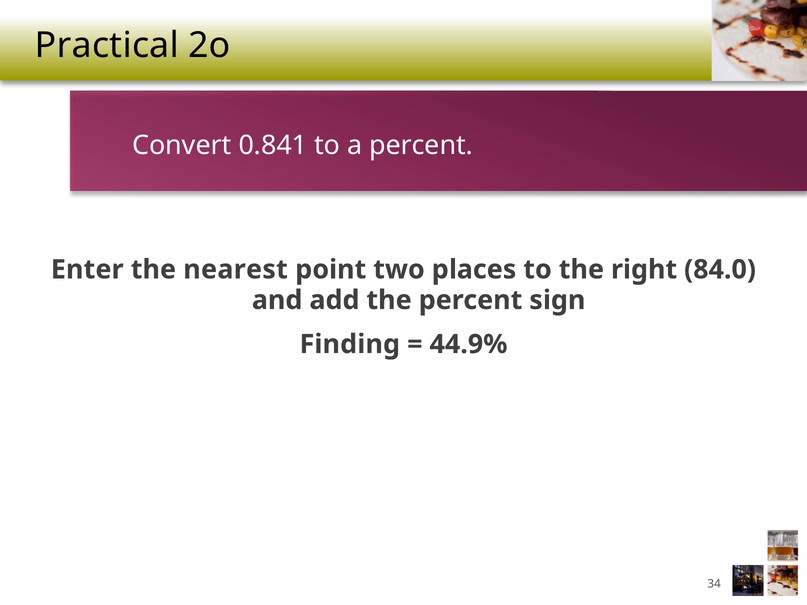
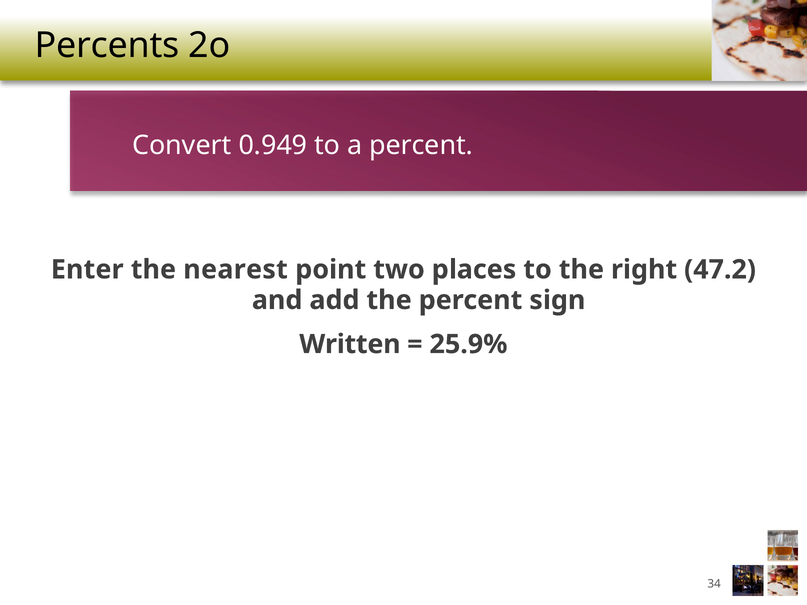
Practical: Practical -> Percents (107, 46)
0.841: 0.841 -> 0.949 (273, 145)
84.0: 84.0 -> 47.2 (720, 270)
Finding: Finding -> Written (350, 344)
44.9%: 44.9% -> 25.9% (468, 344)
